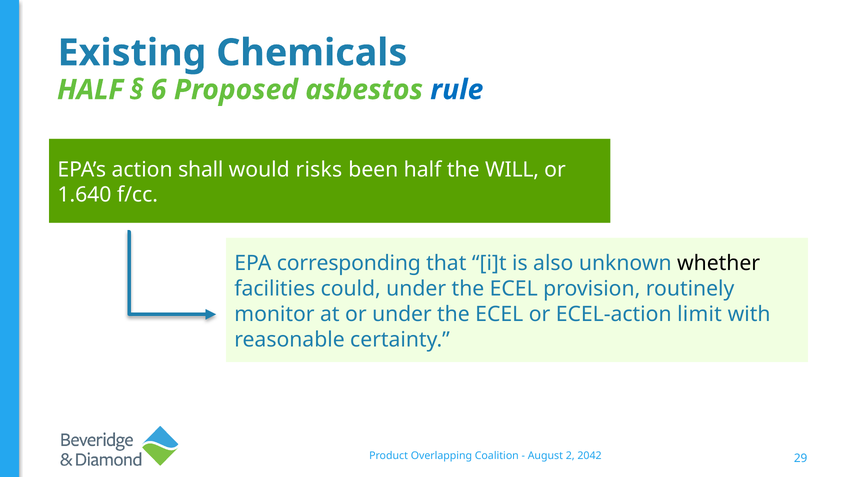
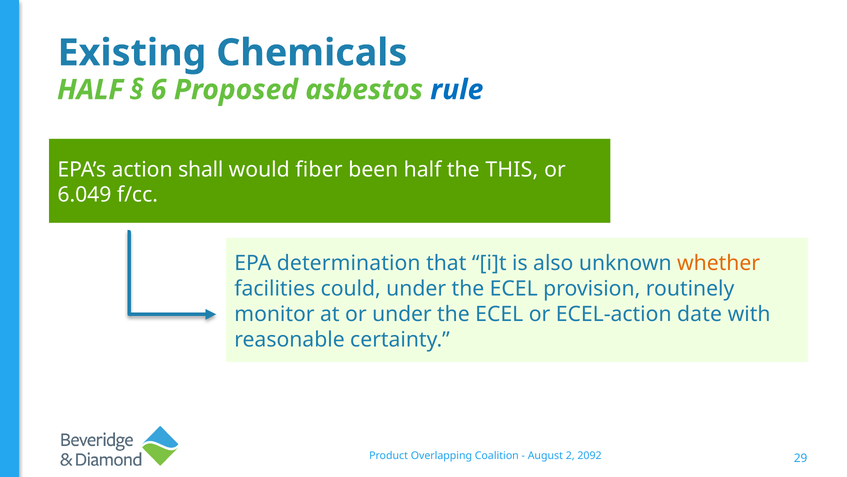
risks: risks -> fiber (319, 170)
WILL: WILL -> THIS (512, 170)
1.640: 1.640 -> 6.049 (84, 195)
corresponding: corresponding -> determination (349, 263)
whether colour: black -> orange (719, 263)
limit: limit -> date (700, 314)
2042: 2042 -> 2092 (590, 456)
